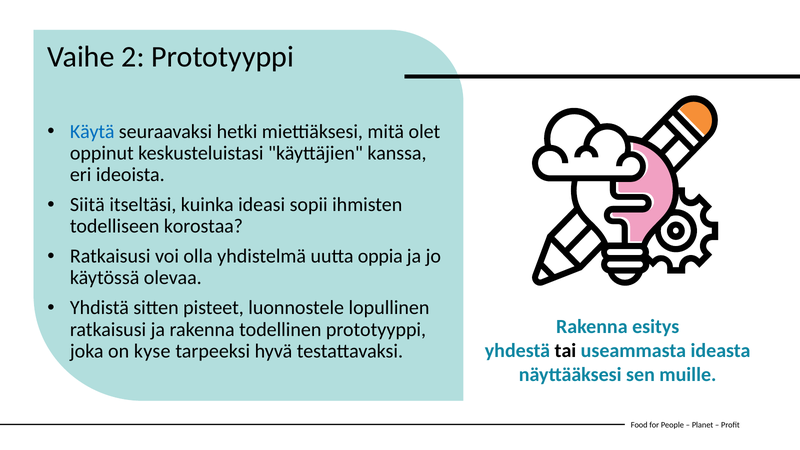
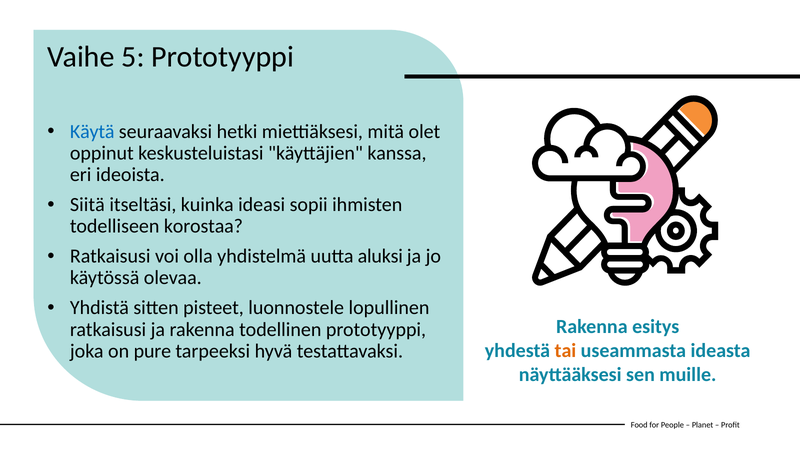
2: 2 -> 5 (133, 57)
oppia: oppia -> aluksi (380, 256)
tai colour: black -> orange (565, 351)
kyse: kyse -> pure (152, 351)
